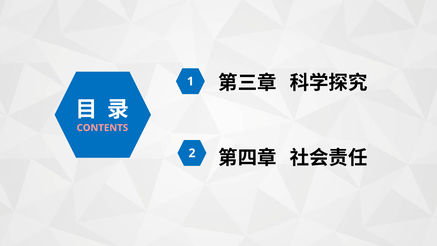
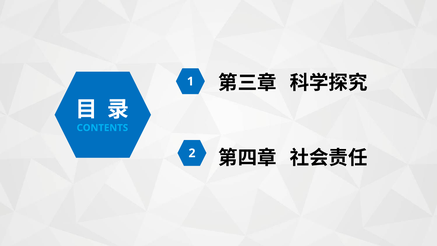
CONTENTS colour: pink -> light blue (102, 128)
